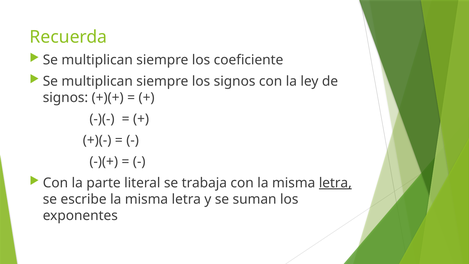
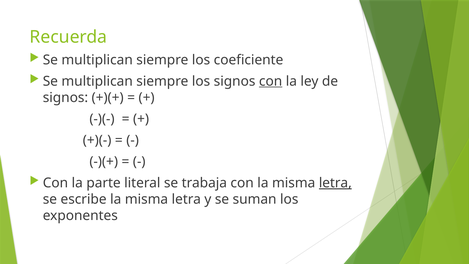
con underline: none -> present (271, 81)
